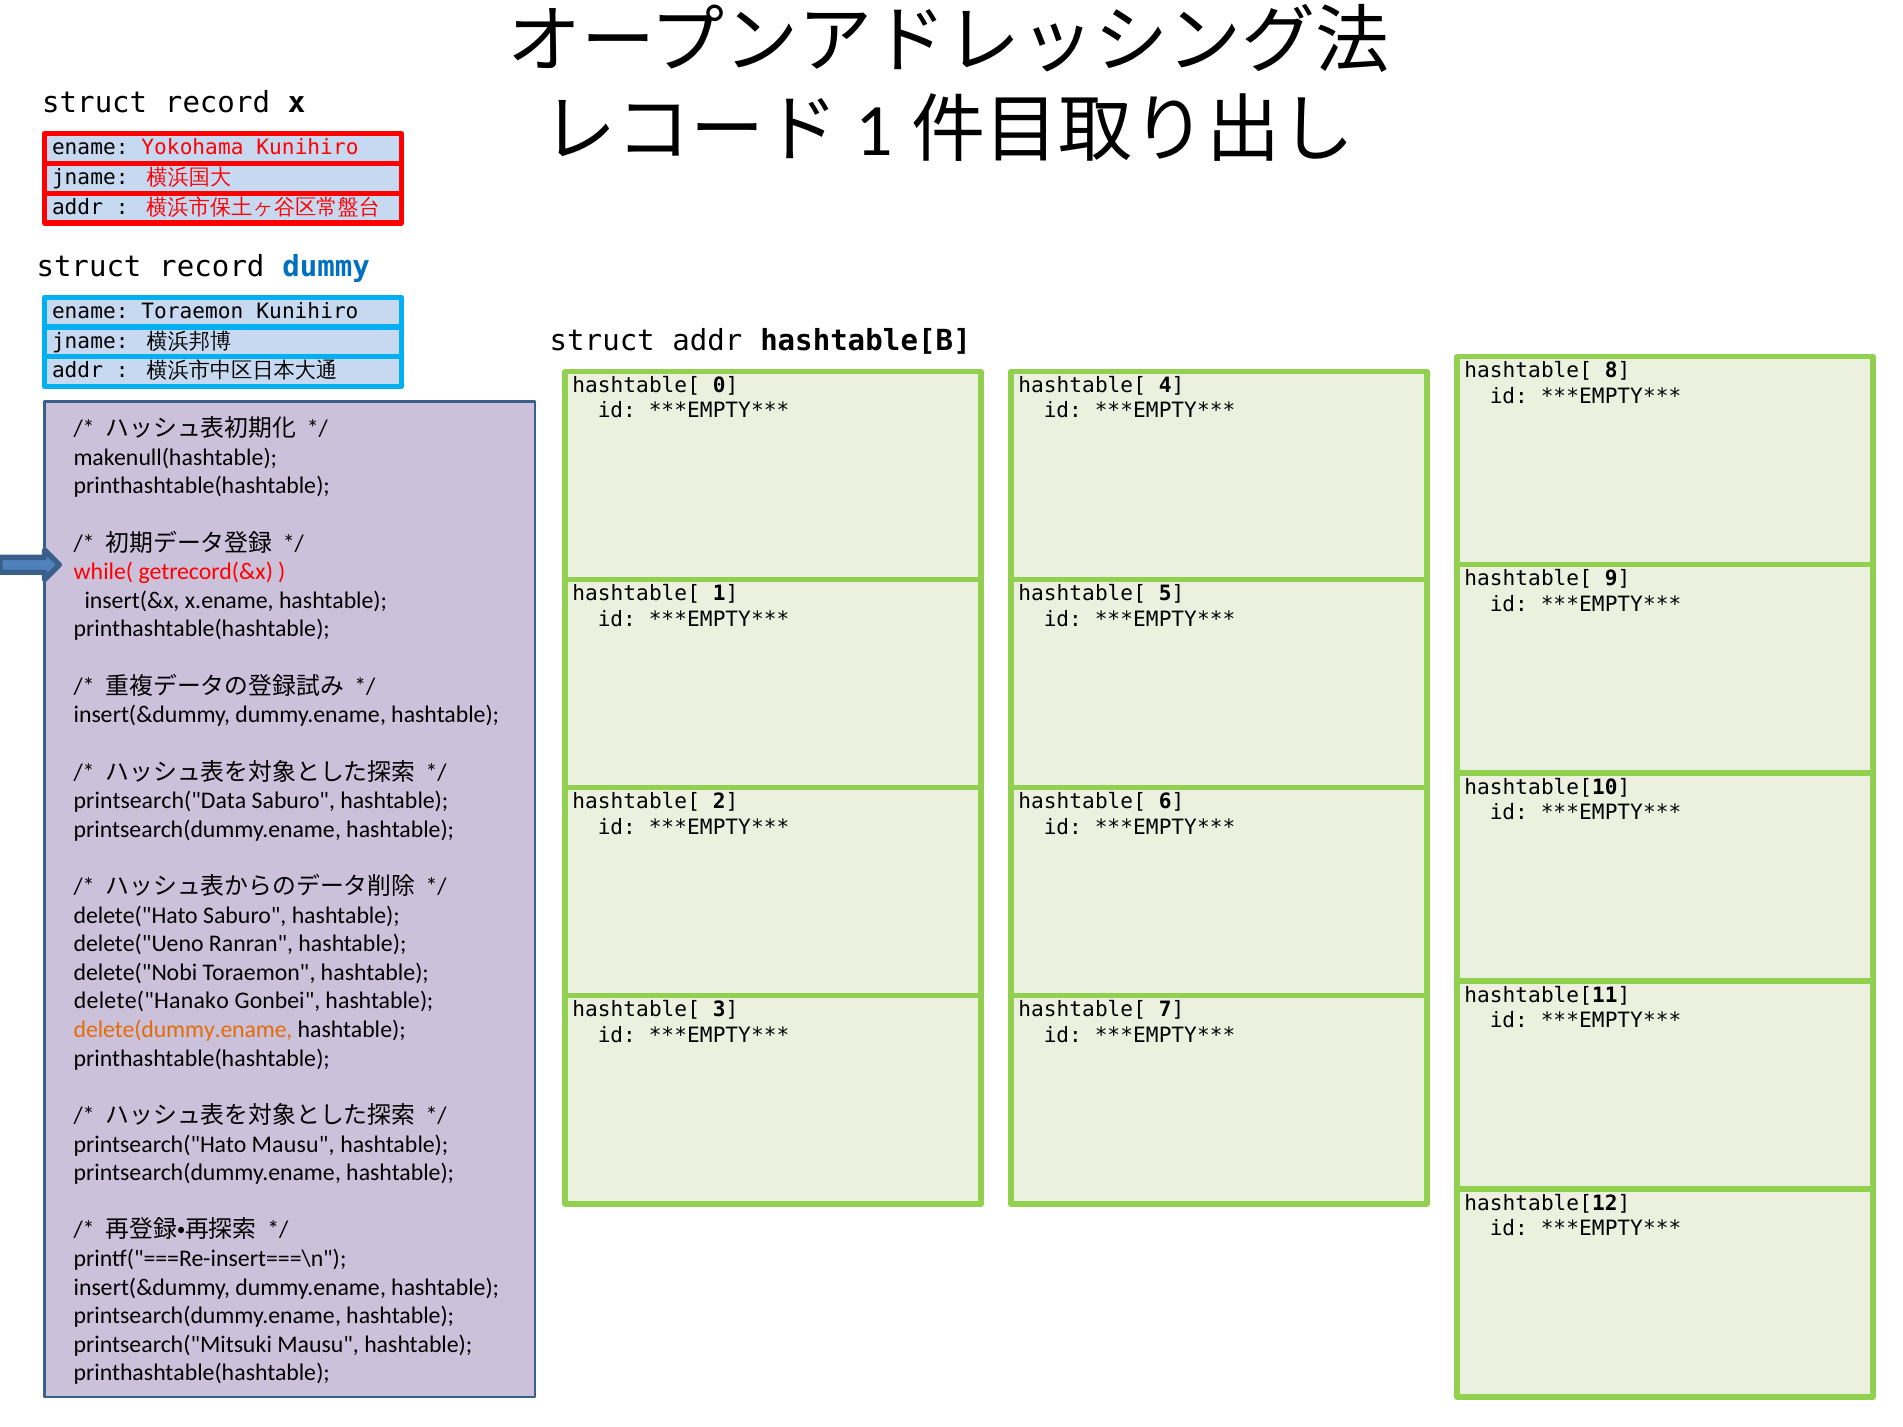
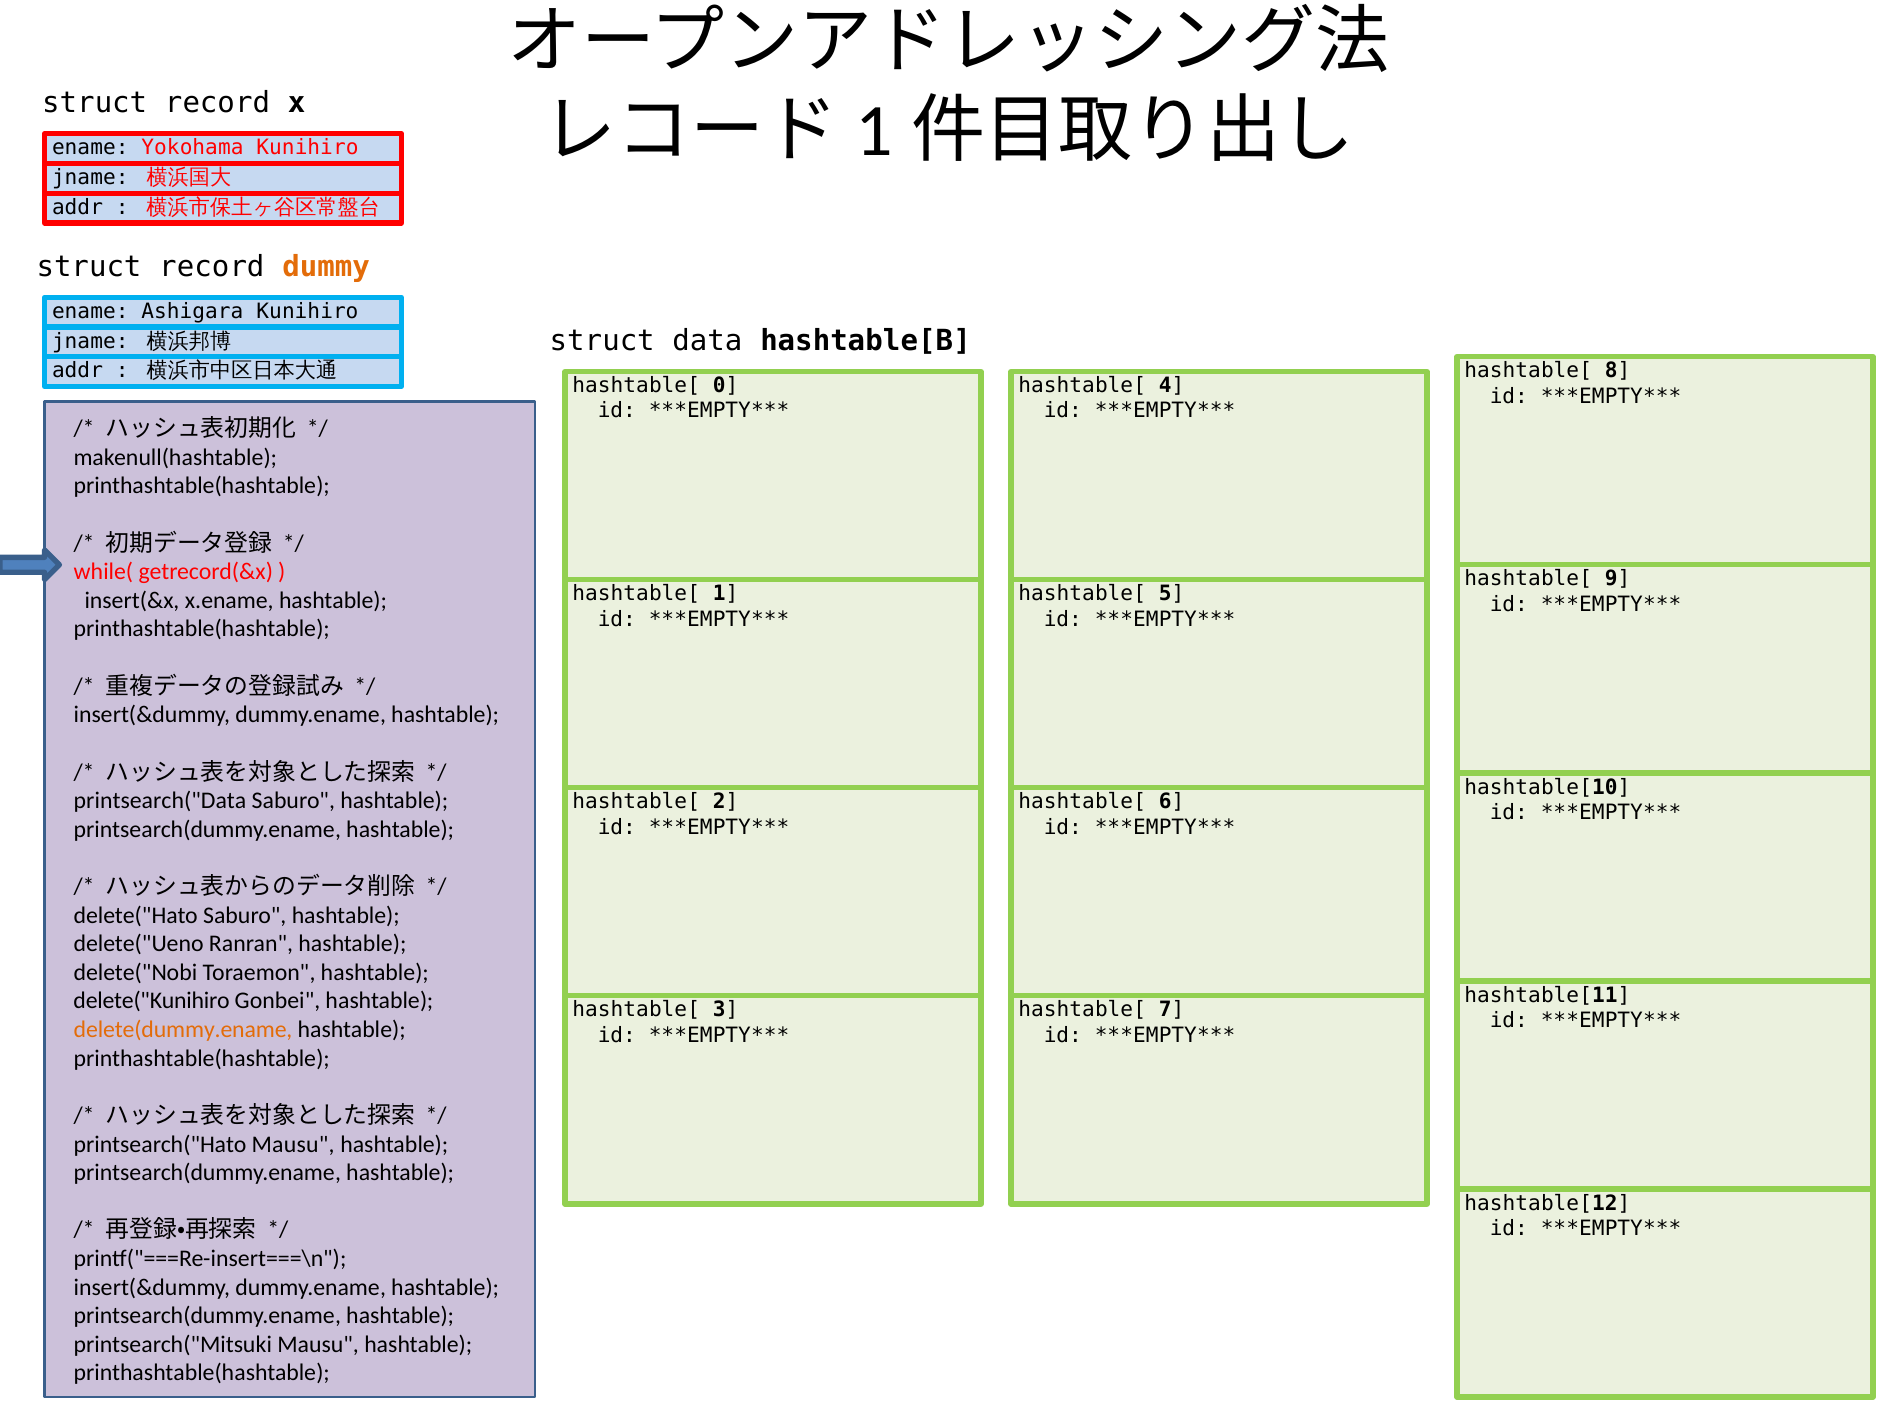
dummy colour: blue -> orange (326, 267)
ename Toraemon: Toraemon -> Ashigara (192, 312)
struct addr: addr -> data (707, 341)
delete("Hanako: delete("Hanako -> delete("Kunihiro (152, 1001)
